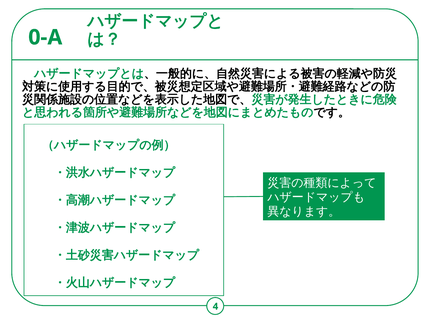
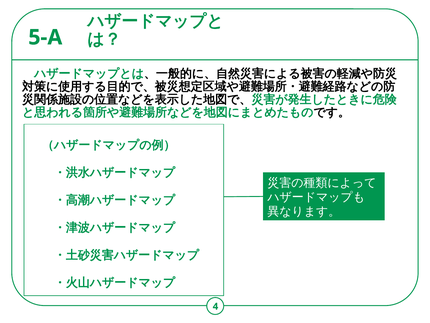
0-A: 0-A -> 5-A (45, 37)
